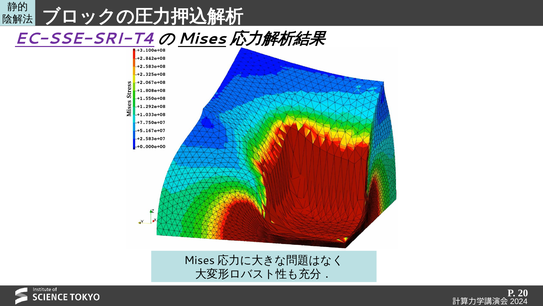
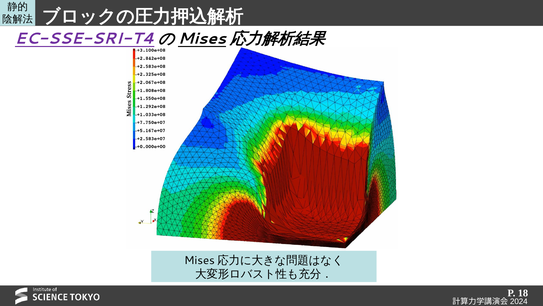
20: 20 -> 18 (523, 293)
